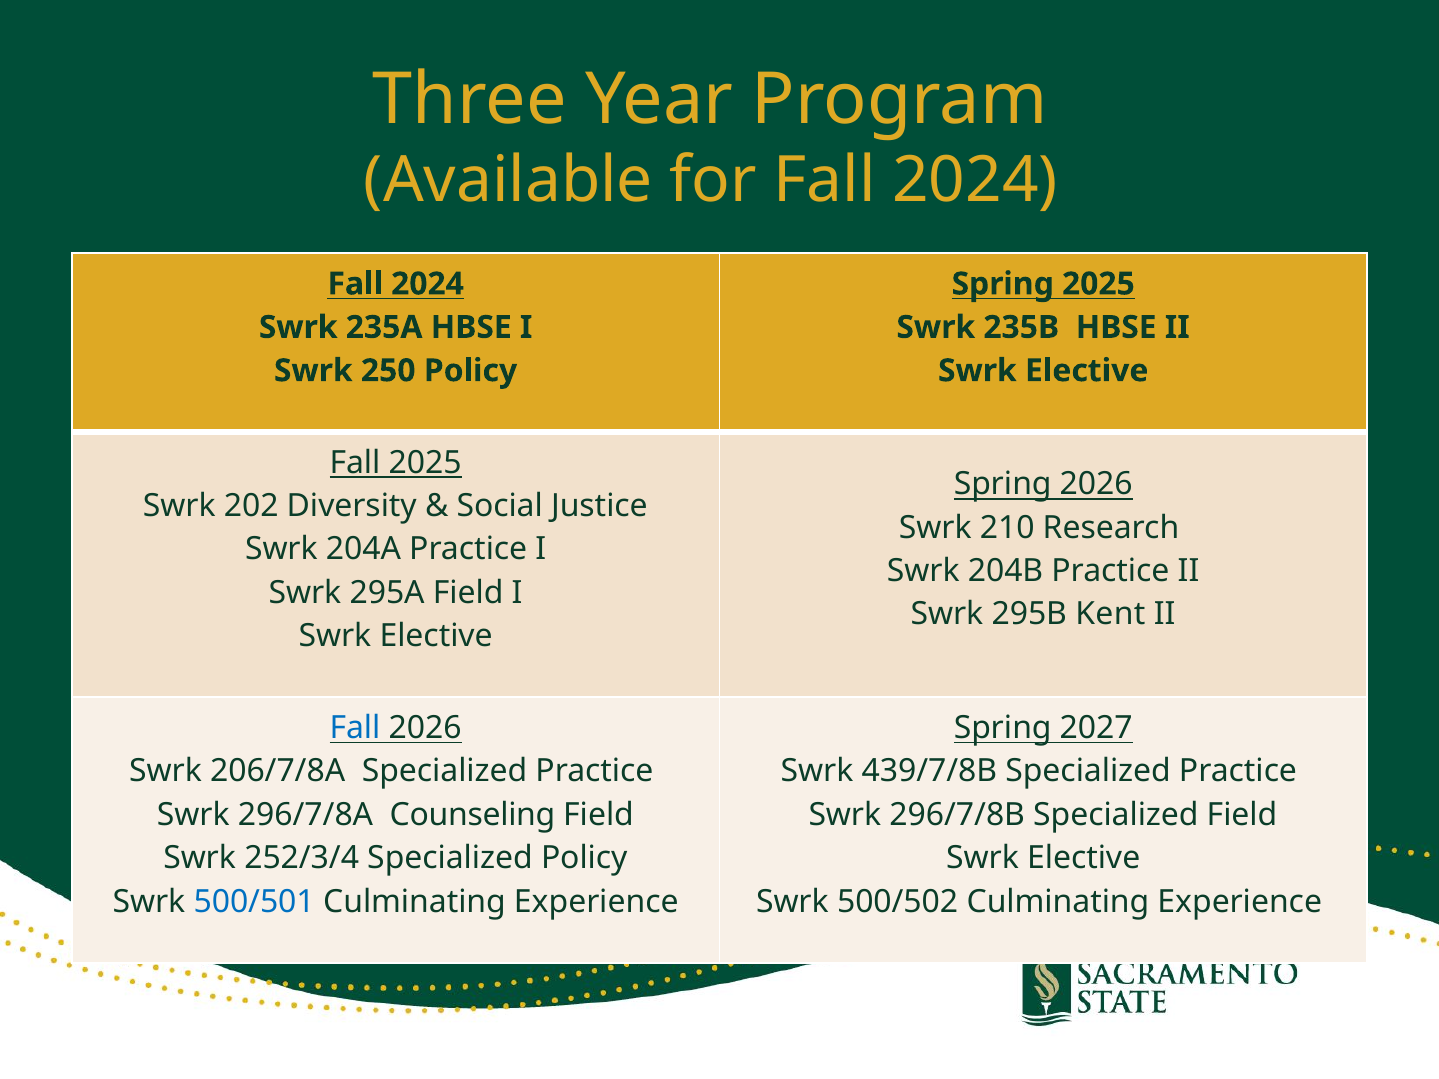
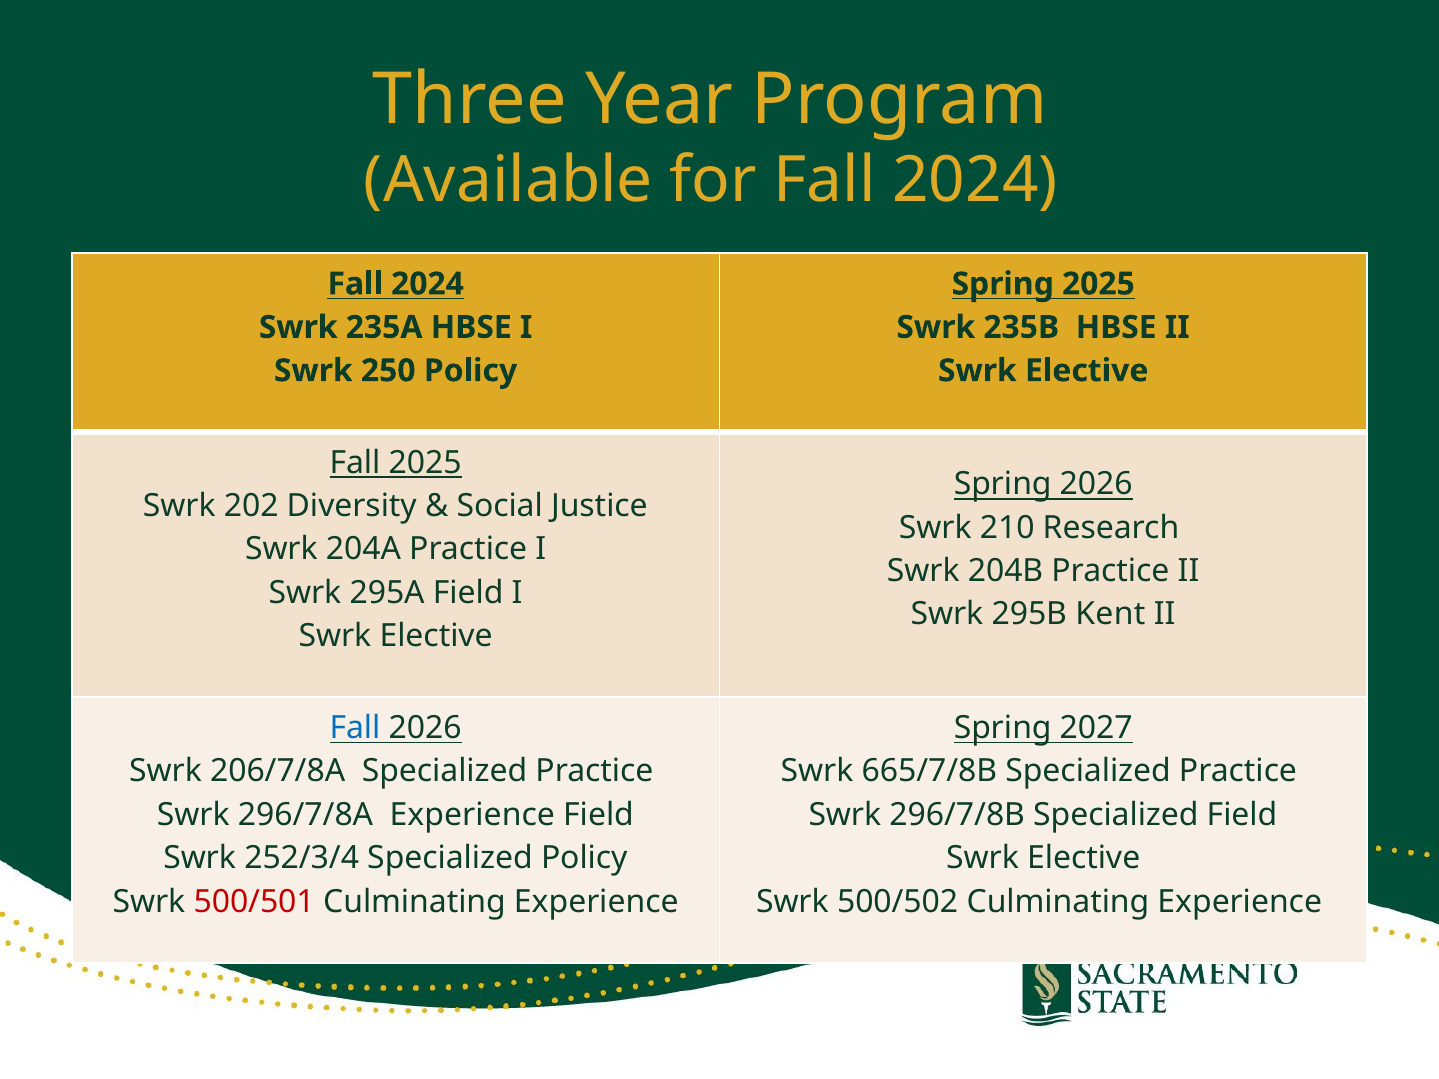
439/7/8B: 439/7/8B -> 665/7/8B (929, 772)
296/7/8A Counseling: Counseling -> Experience (472, 815)
500/501 colour: blue -> red (254, 902)
